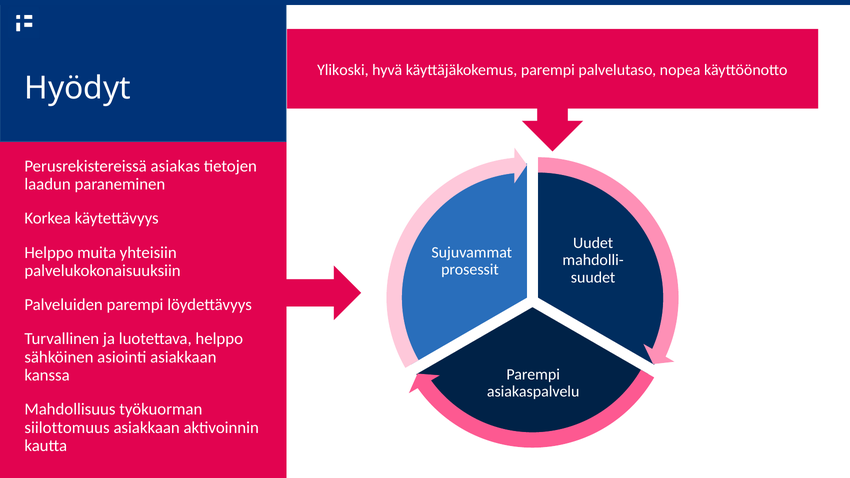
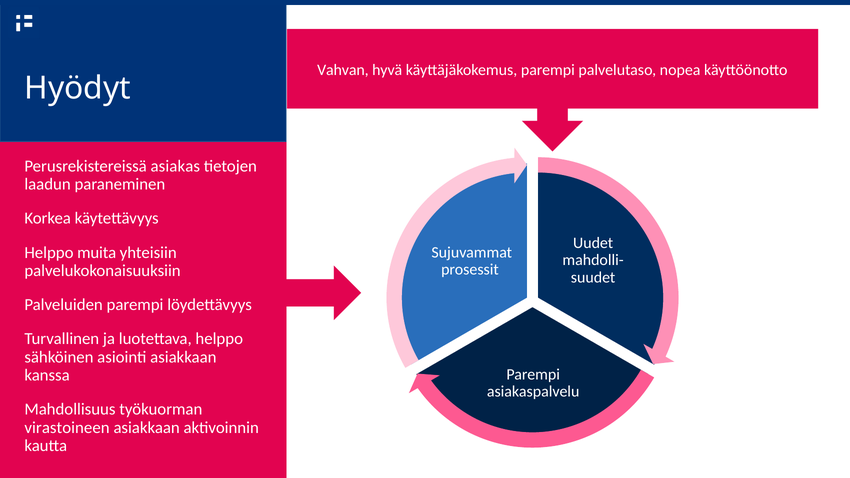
Ylikoski: Ylikoski -> Vahvan (343, 70)
siilottomuus: siilottomuus -> virastoineen (67, 428)
